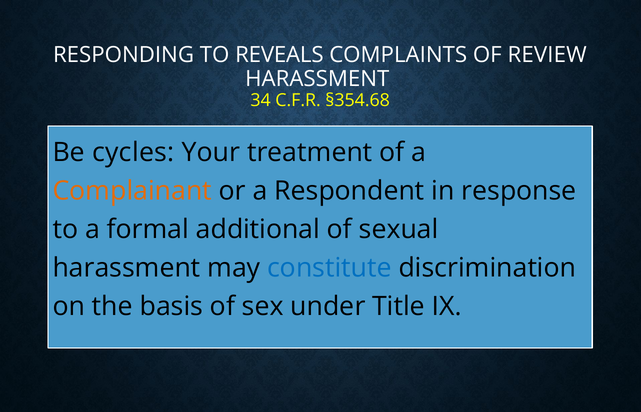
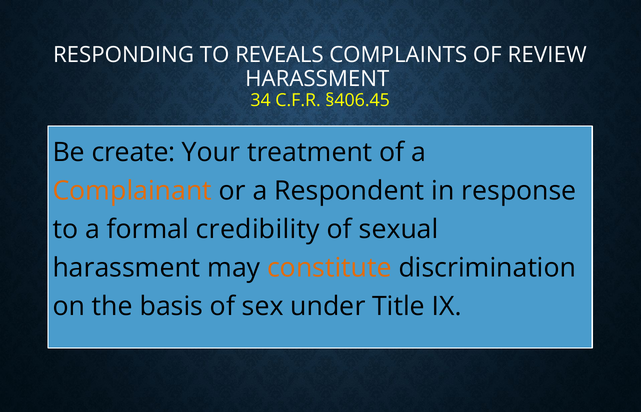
§354.68: §354.68 -> §406.45 (358, 100)
cycles: cycles -> create (134, 153)
additional: additional -> credibility (258, 229)
constitute colour: blue -> orange (329, 268)
